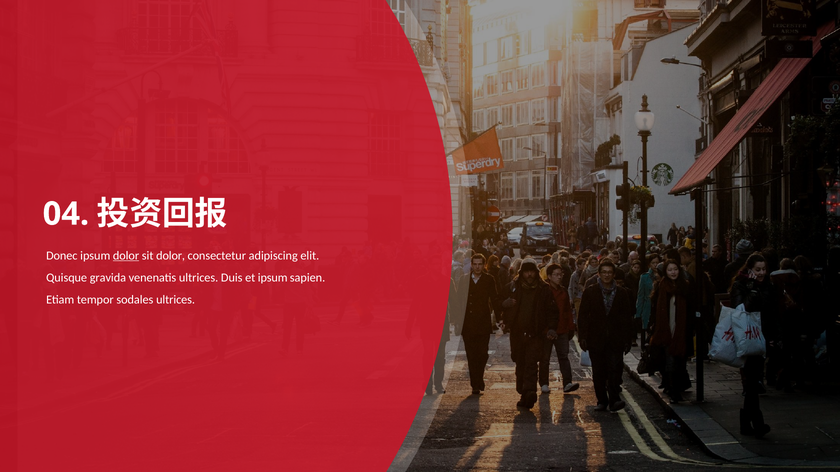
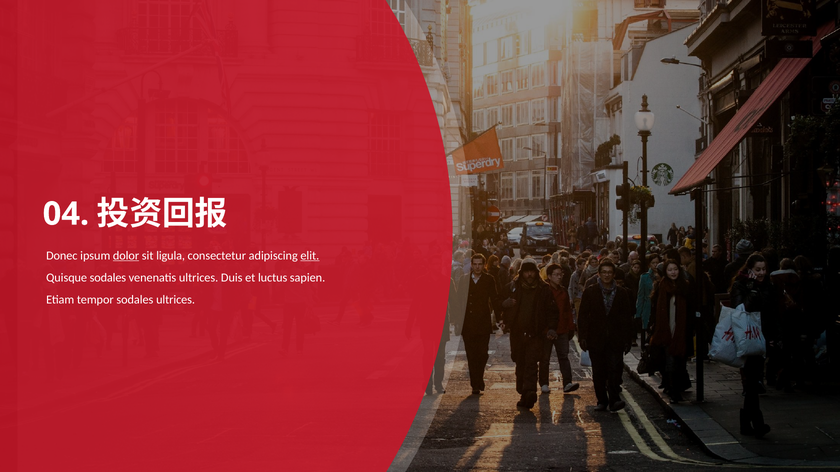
sit dolor: dolor -> ligula (171, 256)
elit underline: none -> present (310, 256)
Quisque gravida: gravida -> sodales (108, 278)
et ipsum: ipsum -> luctus (273, 278)
